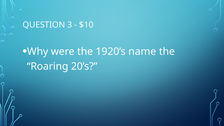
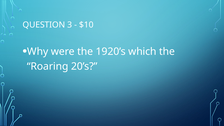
name: name -> which (142, 52)
